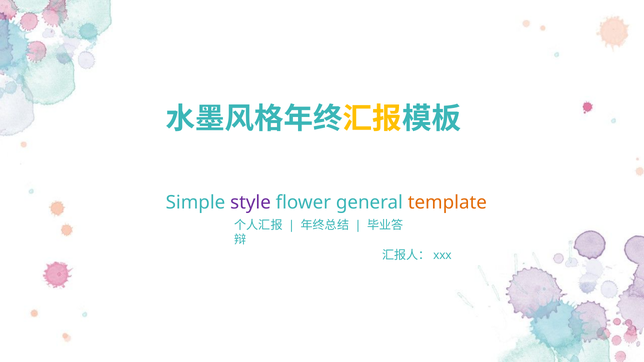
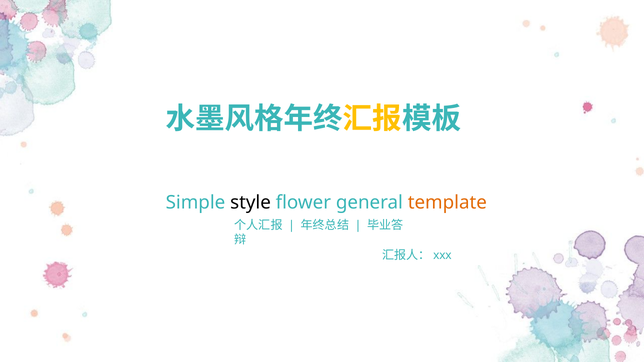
style colour: purple -> black (251, 203)
